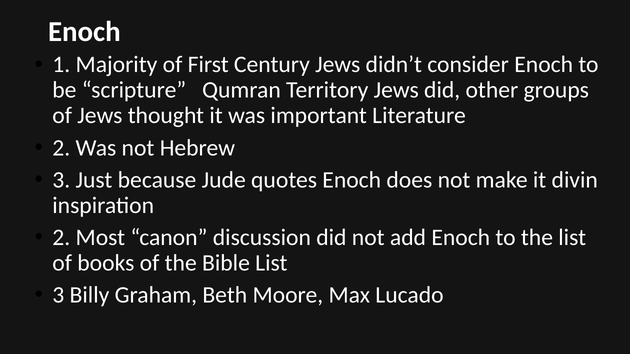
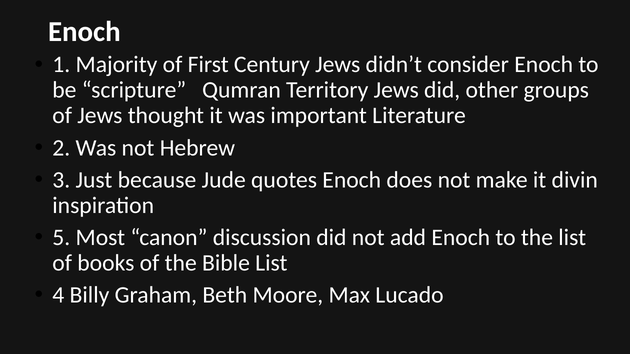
2: 2 -> 5 (61, 238)
3: 3 -> 4 (58, 295)
